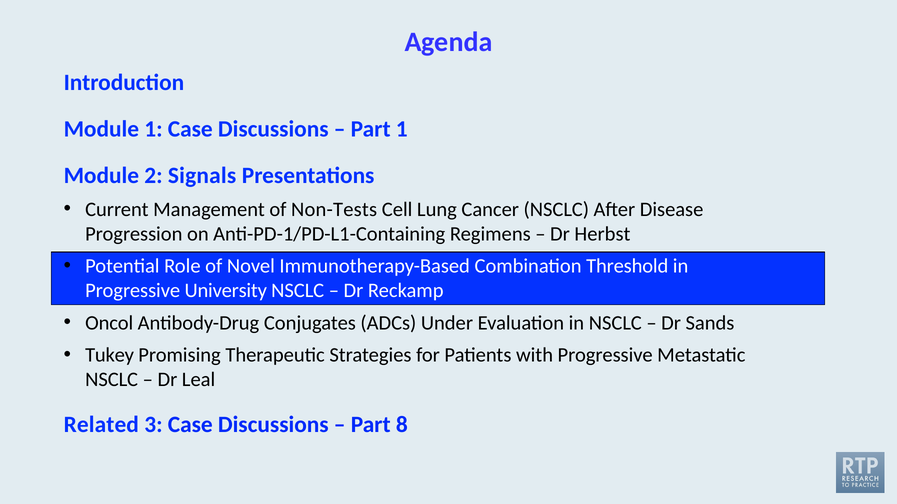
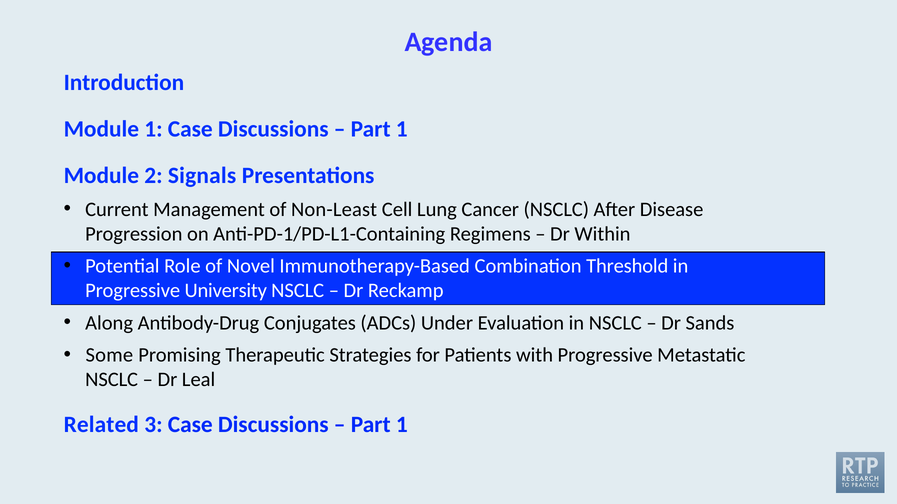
Non-Tests: Non-Tests -> Non-Least (334, 210)
Herbst: Herbst -> Within (602, 234)
Oncol: Oncol -> Along (109, 323)
Tukey: Tukey -> Some (109, 355)
8: 8 -> 1 (402, 425)
